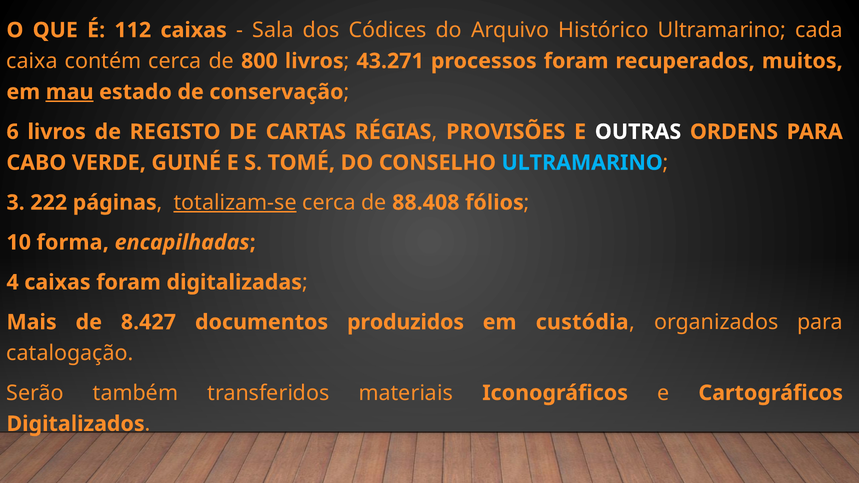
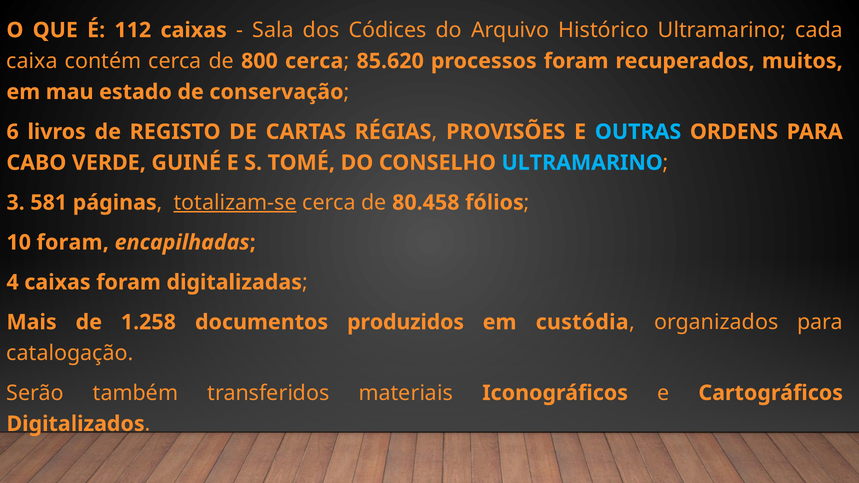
800 livros: livros -> cerca (314, 61)
43.271: 43.271 -> 85.620 (390, 61)
mau underline: present -> none (70, 92)
OUTRAS colour: white -> light blue (638, 132)
222: 222 -> 581 (49, 203)
88.408: 88.408 -> 80.458 (426, 203)
10 forma: forma -> foram (73, 243)
8.427: 8.427 -> 1.258 (148, 322)
